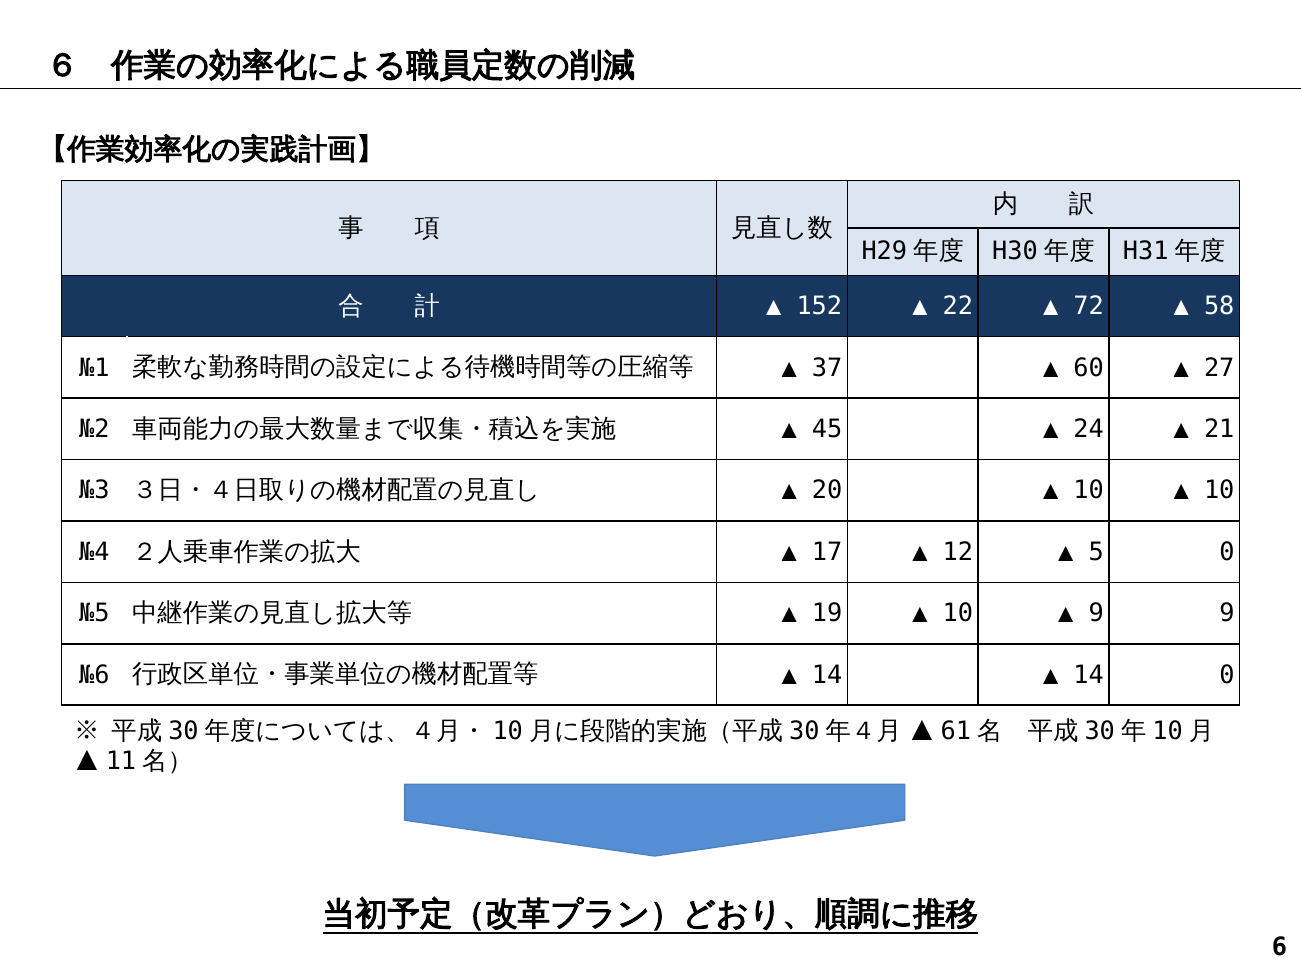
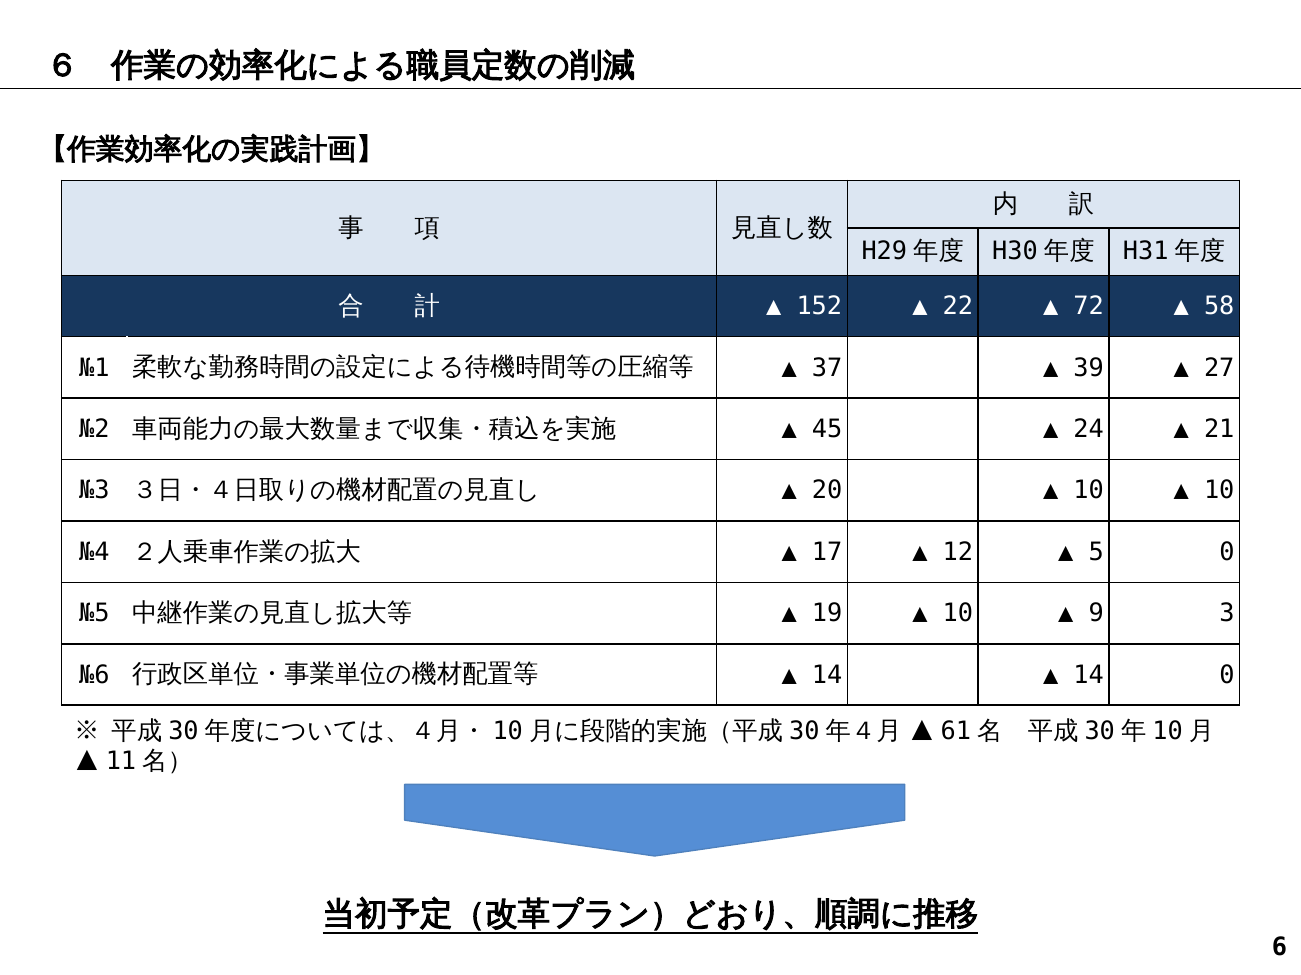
60: 60 -> 39 (1089, 368)
9 9: 9 -> 3 (1227, 614)
